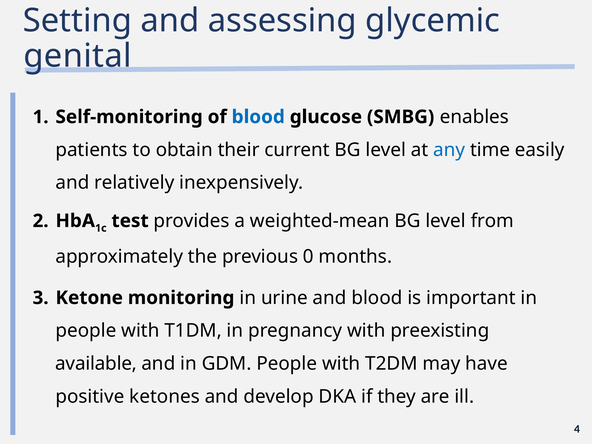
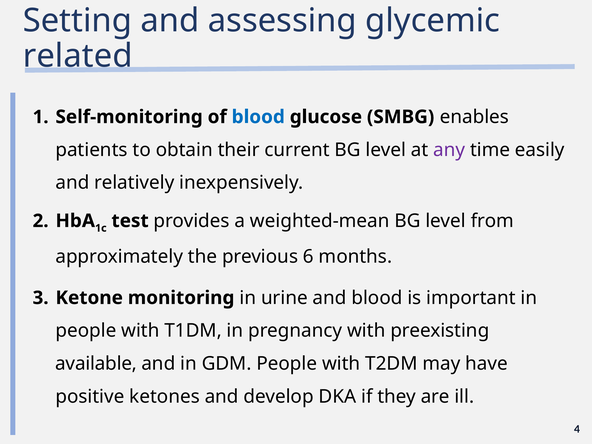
genital: genital -> related (78, 56)
any colour: blue -> purple (449, 150)
0: 0 -> 6 (308, 257)
